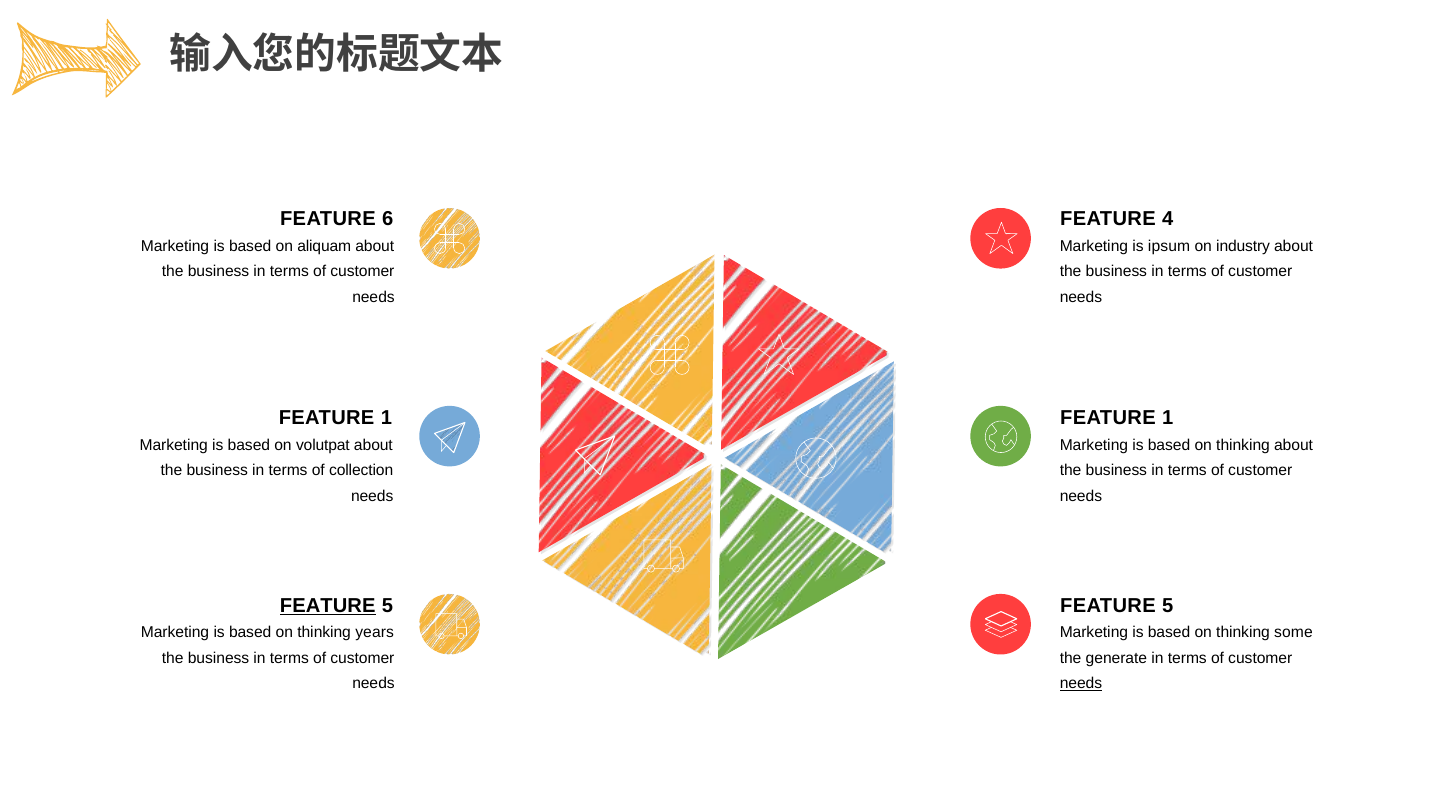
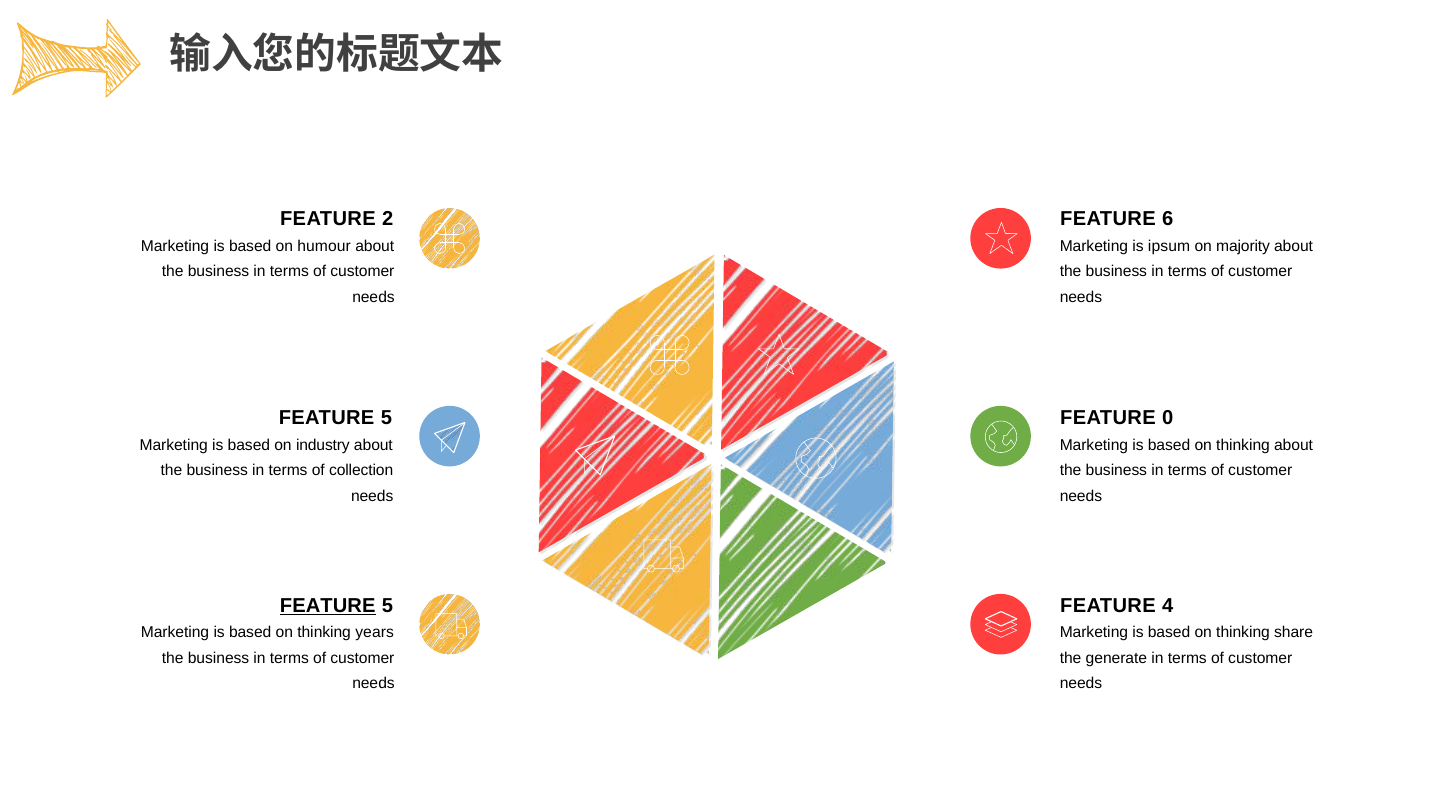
6: 6 -> 2 (388, 219)
4: 4 -> 6 (1168, 219)
aliquam: aliquam -> humour (324, 246)
industry: industry -> majority (1243, 246)
1: 1 -> 5 (386, 418)
1: 1 -> 0 (1168, 418)
volutpat: volutpat -> industry (323, 445)
5: 5 -> 4 (1168, 606)
some: some -> share (1294, 633)
needs underline: present -> none (1081, 683)
